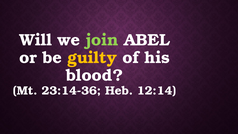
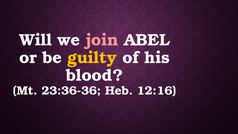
join colour: light green -> pink (102, 40)
23:14-36: 23:14-36 -> 23:36-36 (71, 91)
12:14: 12:14 -> 12:16 (157, 91)
